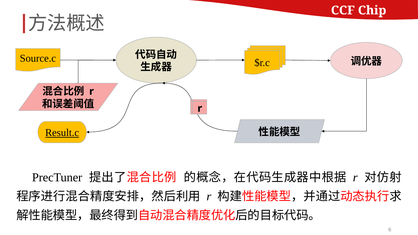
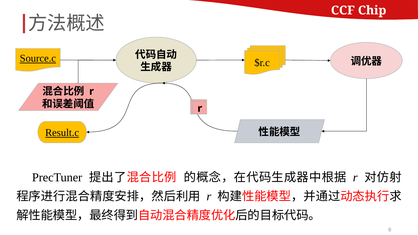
Source.c underline: none -> present (38, 58)
